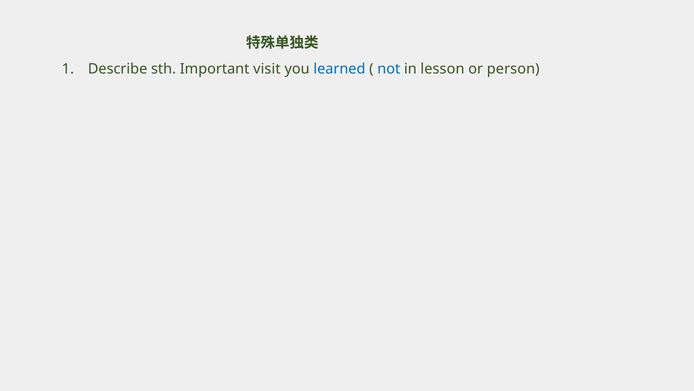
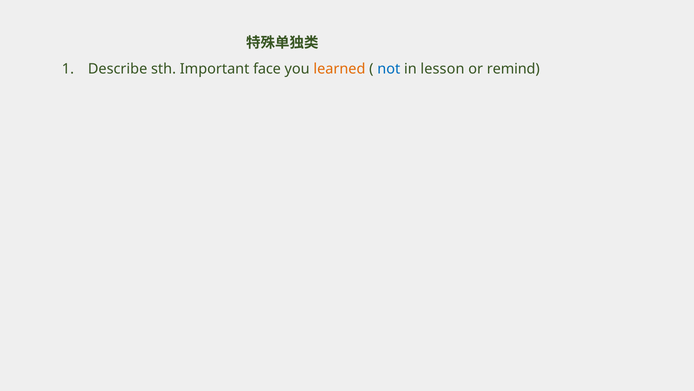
visit: visit -> face (267, 69)
learned colour: blue -> orange (339, 69)
person: person -> remind (513, 69)
